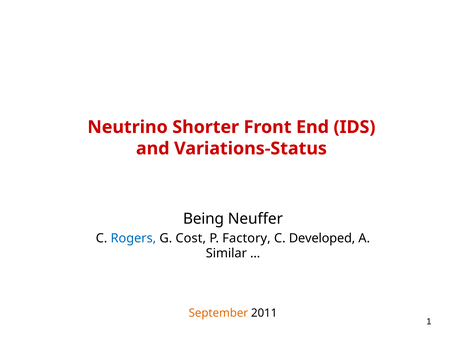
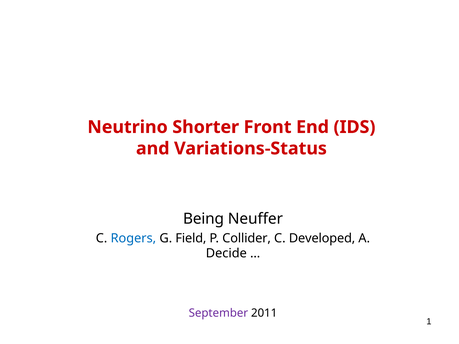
Cost: Cost -> Field (191, 238)
Factory: Factory -> Collider (247, 238)
Similar: Similar -> Decide (226, 254)
September colour: orange -> purple (218, 313)
